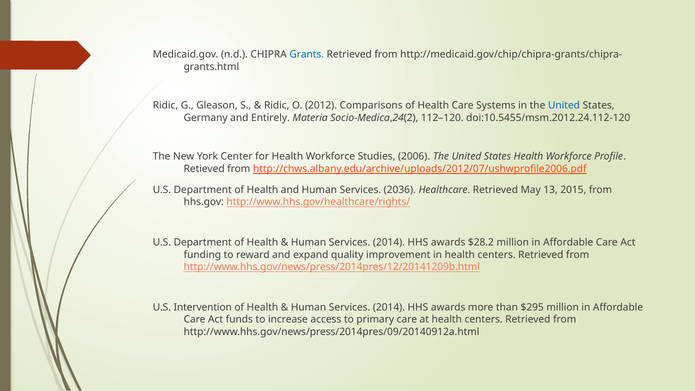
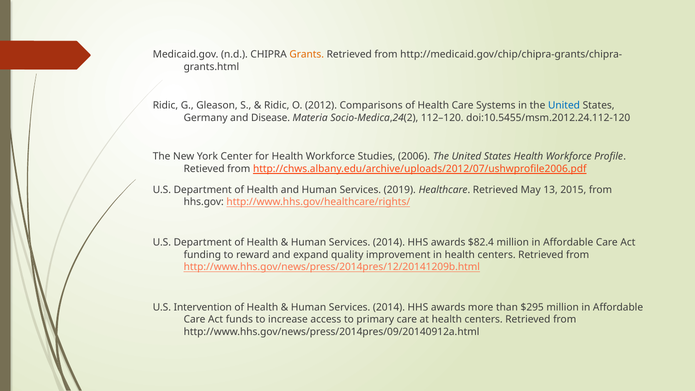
Grants colour: blue -> orange (307, 54)
Entirely: Entirely -> Disease (271, 118)
2036: 2036 -> 2019 (400, 190)
$28.2: $28.2 -> $82.4 (481, 243)
